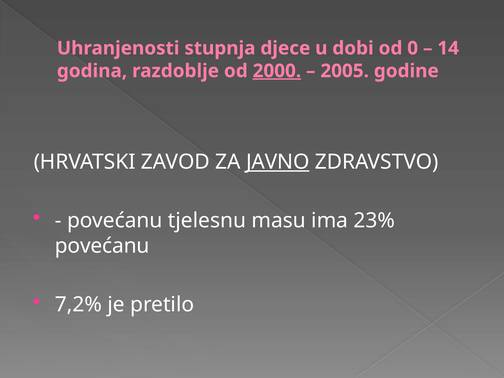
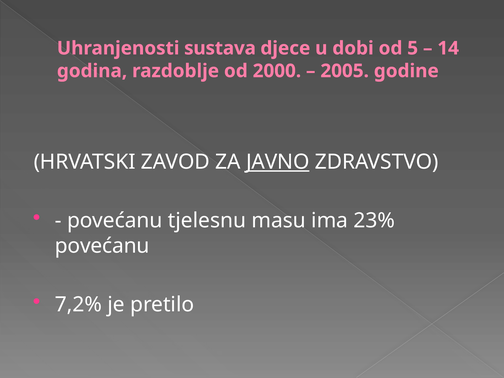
stupnja: stupnja -> sustava (220, 48)
0: 0 -> 5 (413, 48)
2000 underline: present -> none (277, 71)
